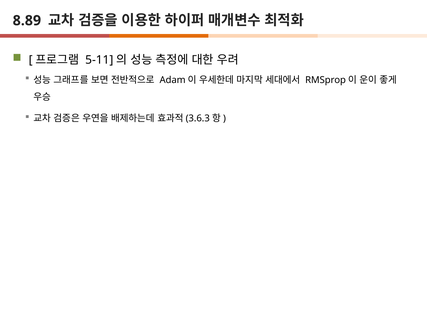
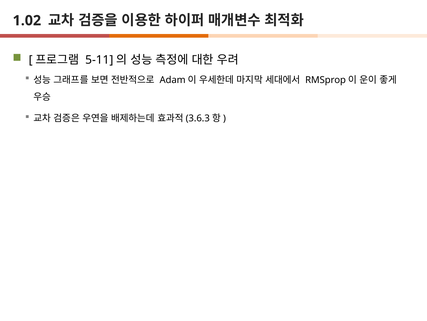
8.89: 8.89 -> 1.02 (27, 21)
